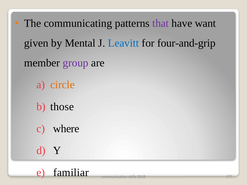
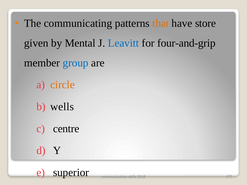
that colour: purple -> orange (161, 23)
want: want -> store (205, 23)
group colour: purple -> blue (76, 63)
those: those -> wells (62, 107)
where: where -> centre (66, 129)
familiar: familiar -> superior (71, 173)
